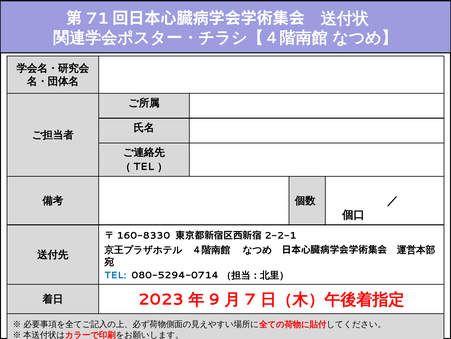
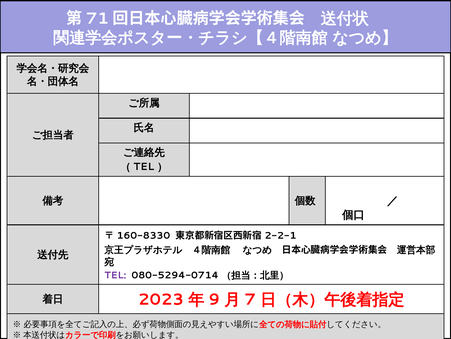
TEL colour: blue -> purple (115, 275)
